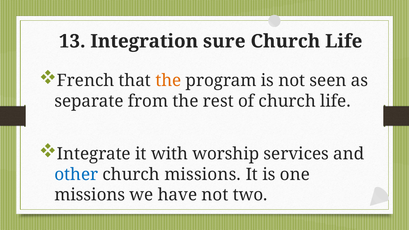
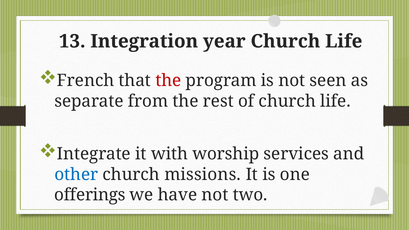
sure: sure -> year (224, 41)
the colour: orange -> red (168, 81)
missions: missions -> offerings (90, 195)
